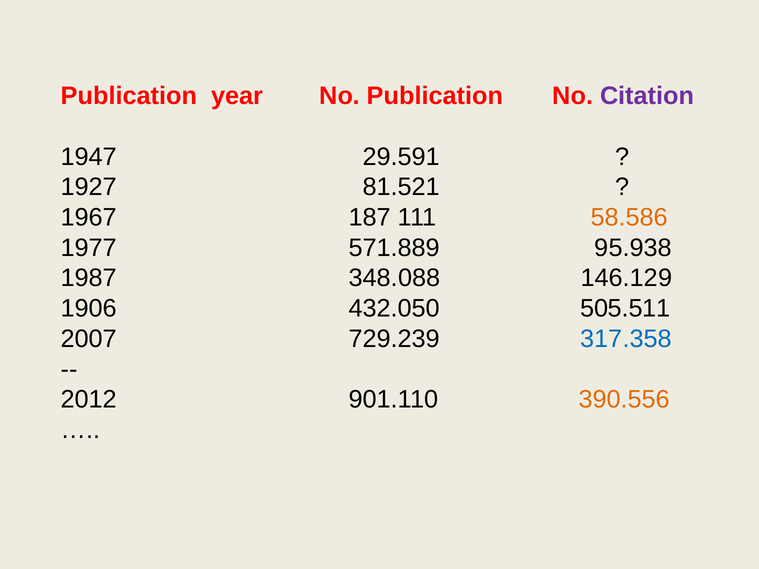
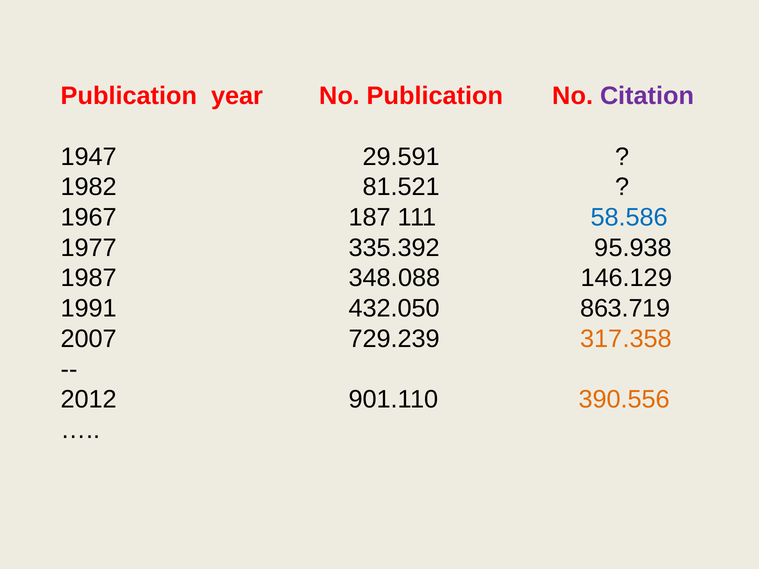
1927: 1927 -> 1982 (89, 187)
58.586 colour: orange -> blue (629, 218)
571.889: 571.889 -> 335.392 (394, 248)
1906: 1906 -> 1991 (89, 309)
505.511: 505.511 -> 863.719 (625, 309)
317.358 colour: blue -> orange (626, 339)
